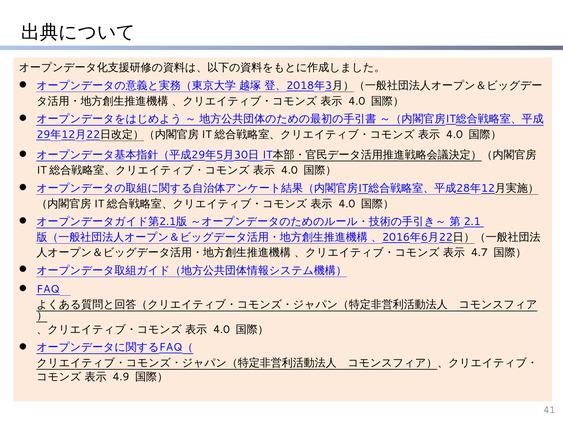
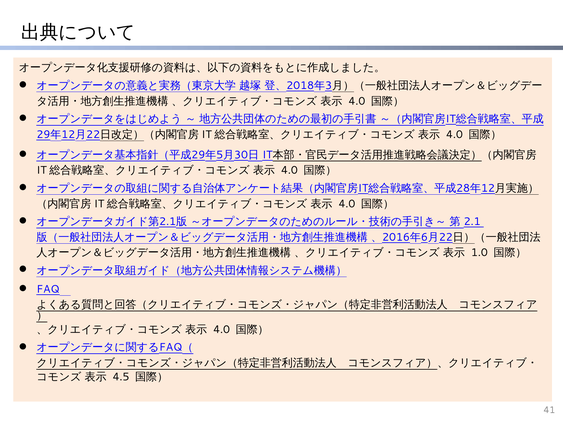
4.7: 4.7 -> 1.0 (479, 253)
4.9: 4.9 -> 4.5 (121, 377)
